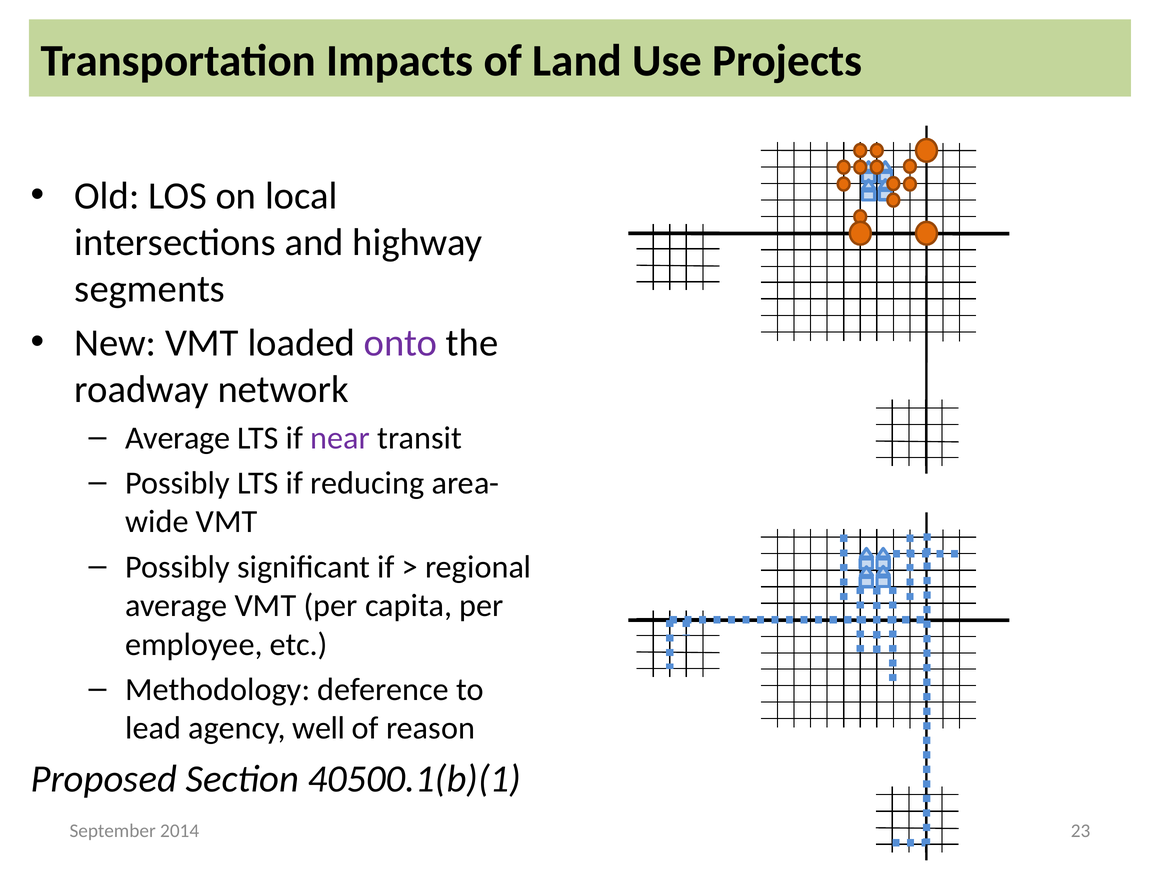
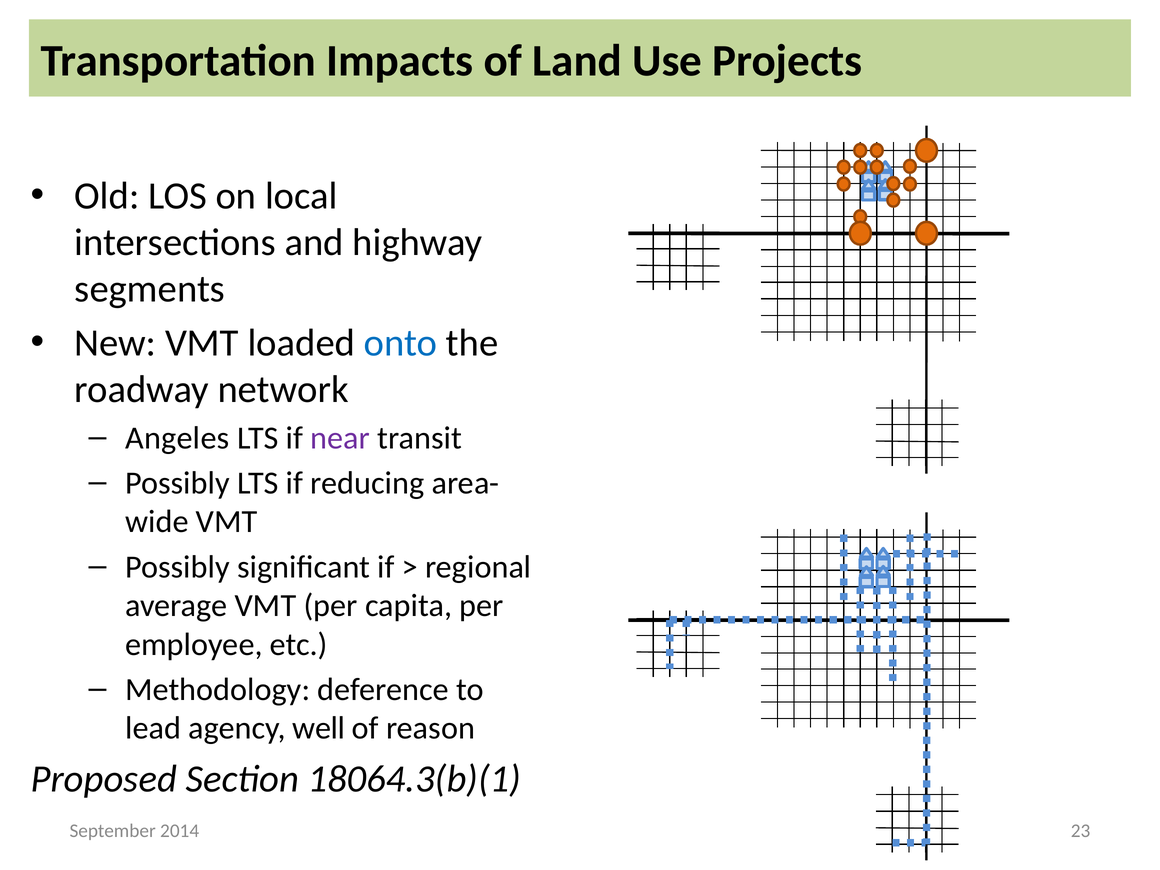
onto colour: purple -> blue (401, 343)
Average: Average -> Angeles (177, 438)
40500.1(b)(1: 40500.1(b)(1 -> 18064.3(b)(1 (414, 779)
